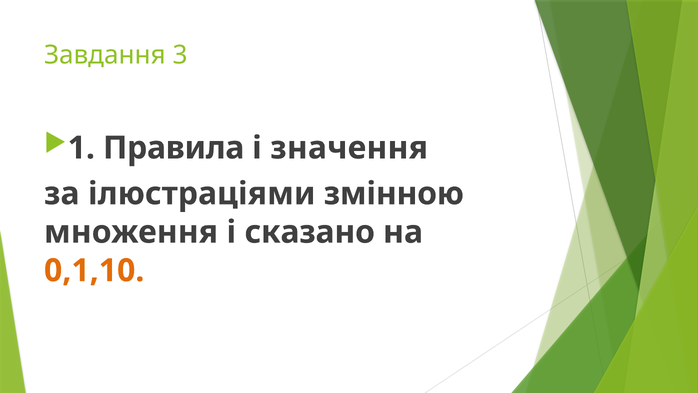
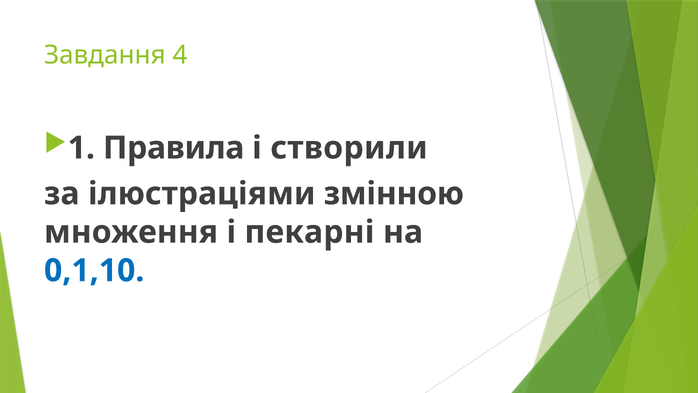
3: 3 -> 4 (180, 55)
значення: значення -> створили (349, 148)
сказано: сказано -> пекарні (310, 232)
0,1,10 colour: orange -> blue (94, 270)
